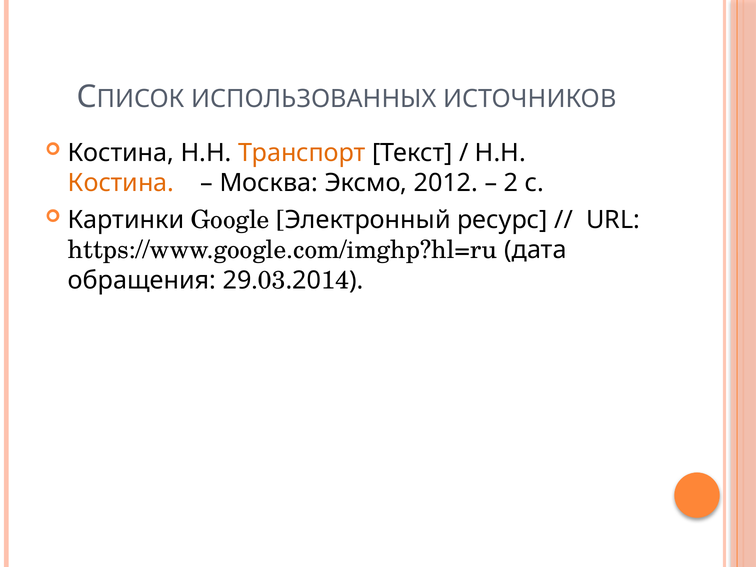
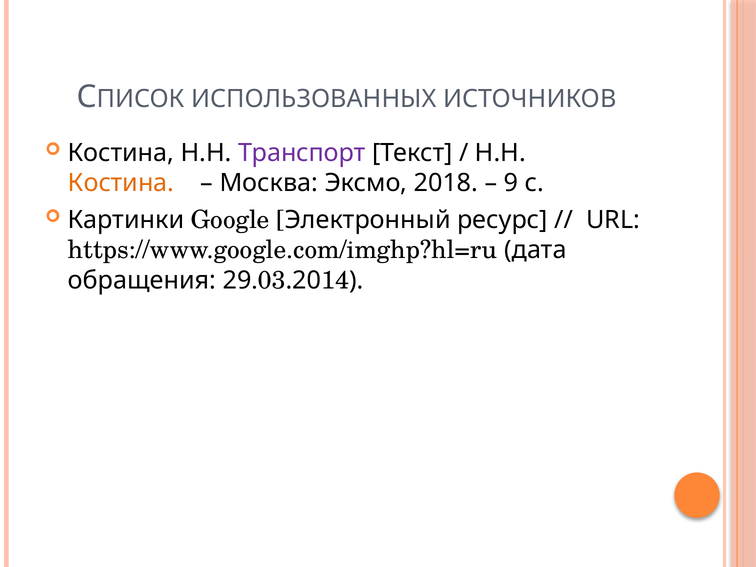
Транспорт colour: orange -> purple (302, 153)
2012: 2012 -> 2018 (446, 183)
2: 2 -> 9 (511, 183)
